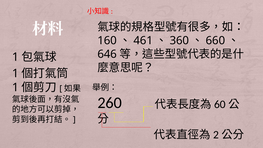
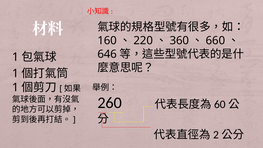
461: 461 -> 220 (143, 41)
